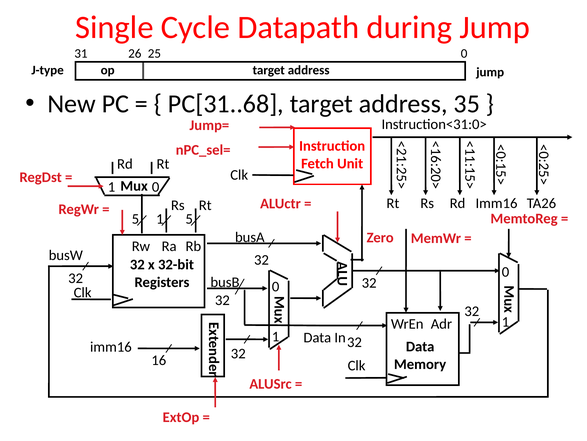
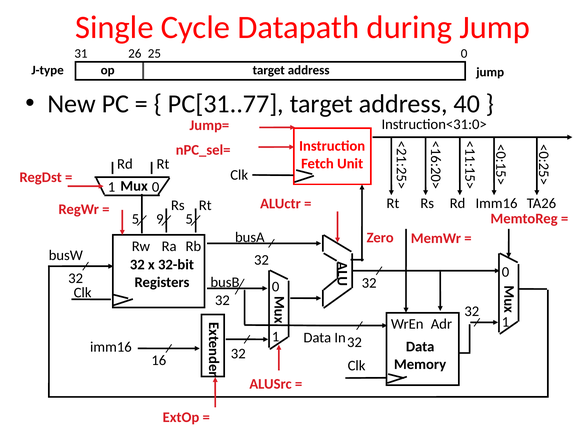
PC[31..68: PC[31..68 -> PC[31..77 (226, 104)
35: 35 -> 40 (467, 104)
5 1: 1 -> 9 (160, 219)
